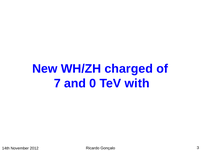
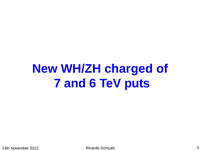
0: 0 -> 6 (93, 83)
with: with -> puts (137, 83)
